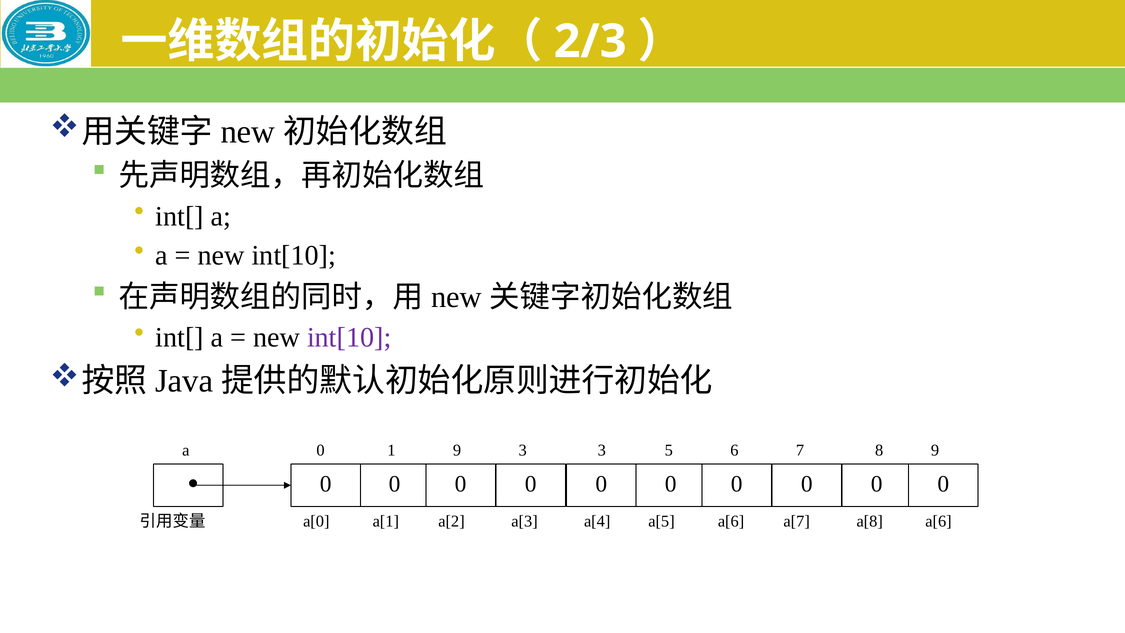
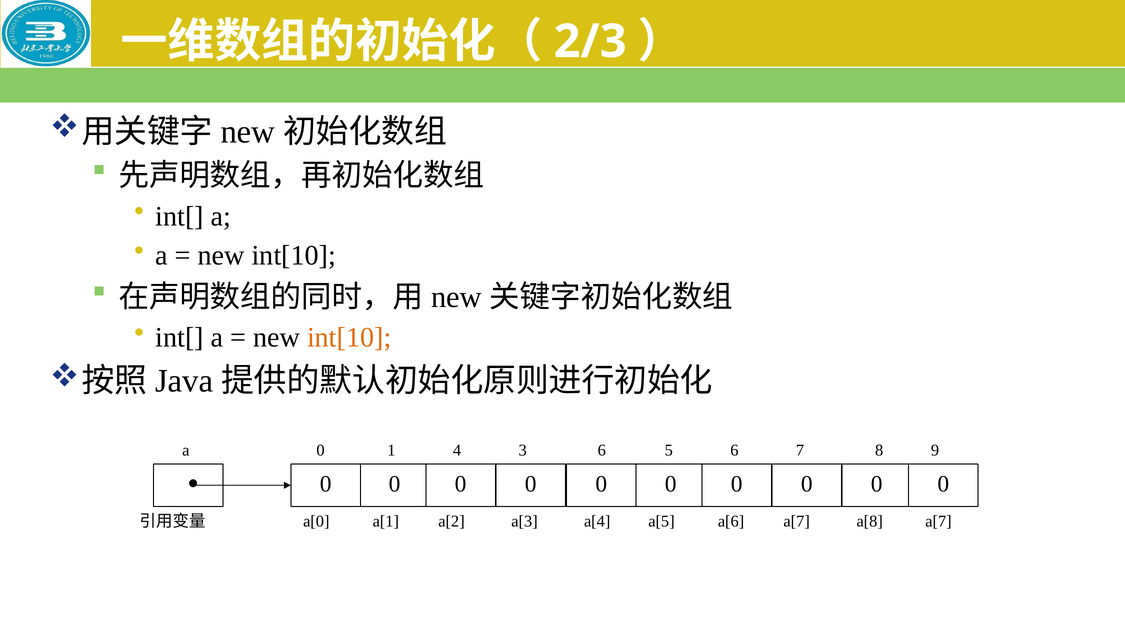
int[10 colour: purple -> orange (349, 338)
1 9: 9 -> 4 (457, 450)
3 3: 3 -> 6 (602, 450)
a[8 a[6: a[6 -> a[7 (938, 521)
